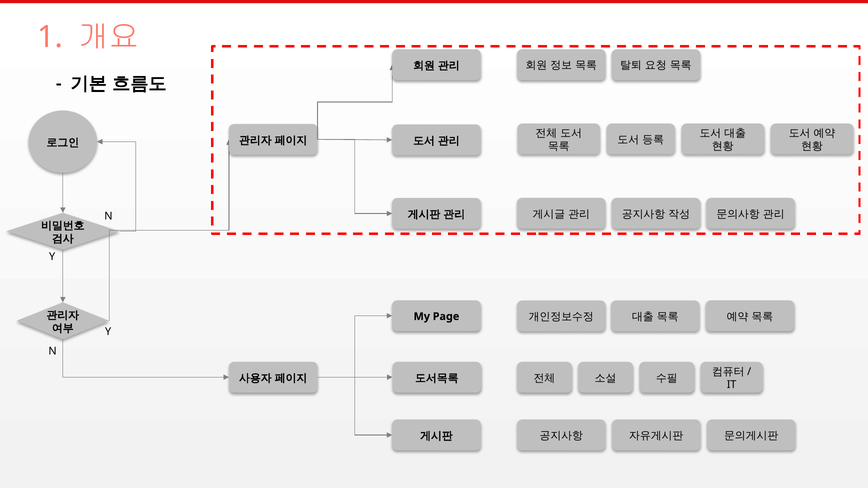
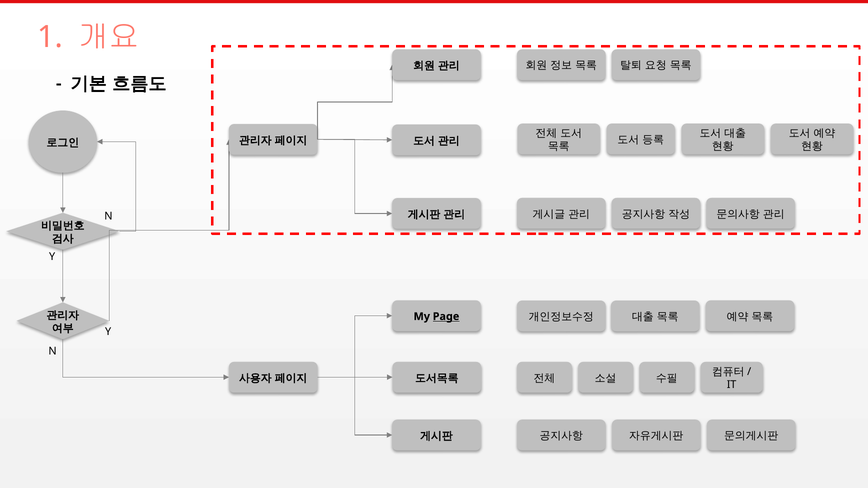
Page underline: none -> present (446, 317)
